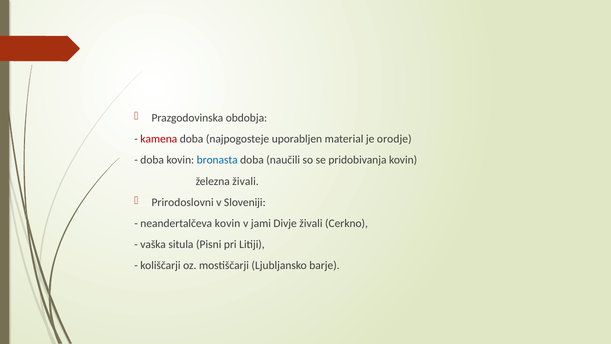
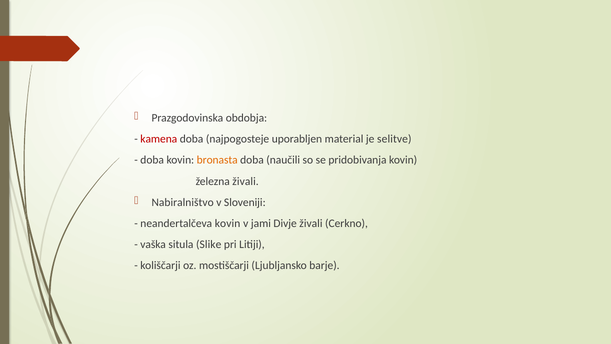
orodje: orodje -> selitve (394, 139)
bronasta colour: blue -> orange (217, 160)
Prirodoslovni: Prirodoslovni -> Nabiralništvo (183, 202)
Pisni: Pisni -> Slike (209, 244)
